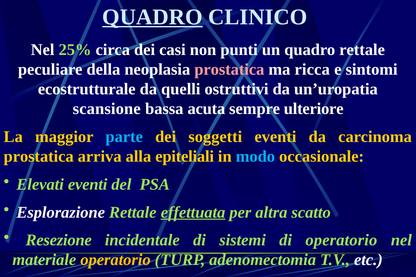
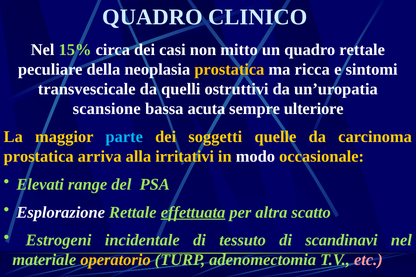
QUADRO underline: present -> none (152, 17)
25%: 25% -> 15% (75, 50)
punti: punti -> mitto (239, 50)
prostatica colour: pink -> yellow (229, 70)
ecostrutturale: ecostrutturale -> transvescicale (87, 89)
soggetti eventi: eventi -> quelle (275, 137)
epiteliali: epiteliali -> irritativi (185, 157)
modo colour: light blue -> white (255, 157)
Elevati eventi: eventi -> range (88, 185)
Resezione: Resezione -> Estrogeni (59, 240)
sistemi: sistemi -> tessuto (243, 240)
di operatorio: operatorio -> scandinavi (341, 240)
etc colour: white -> pink (368, 260)
